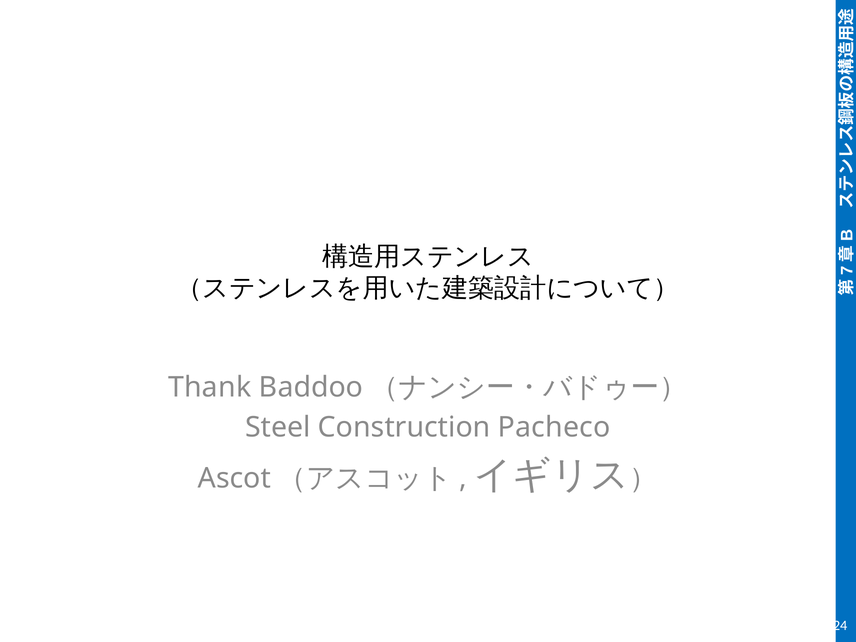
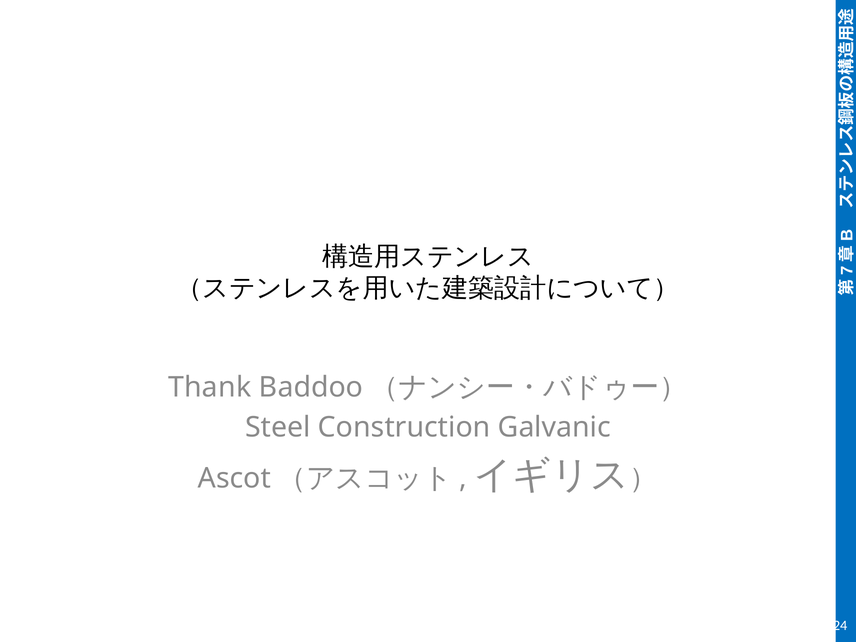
Pacheco: Pacheco -> Galvanic (554, 427)
